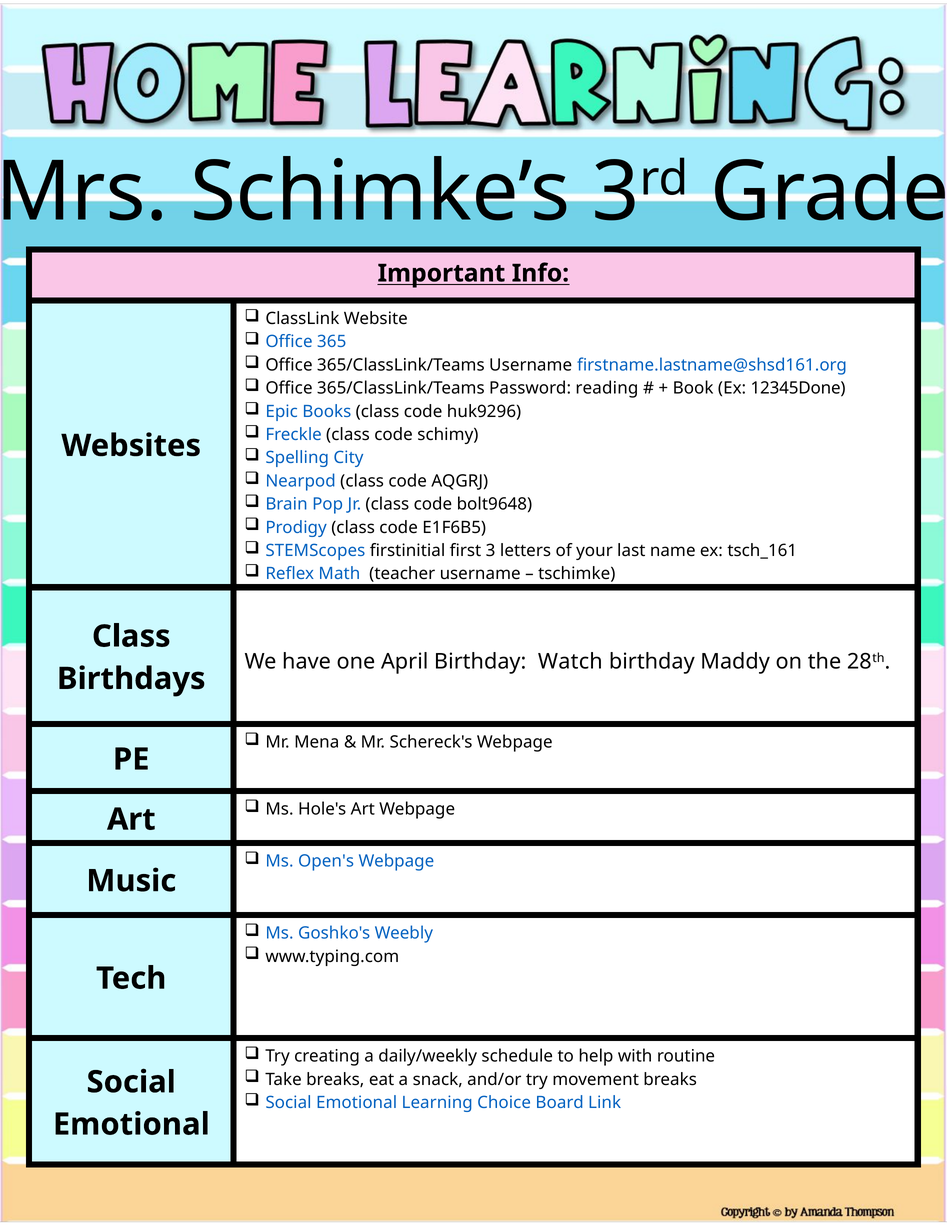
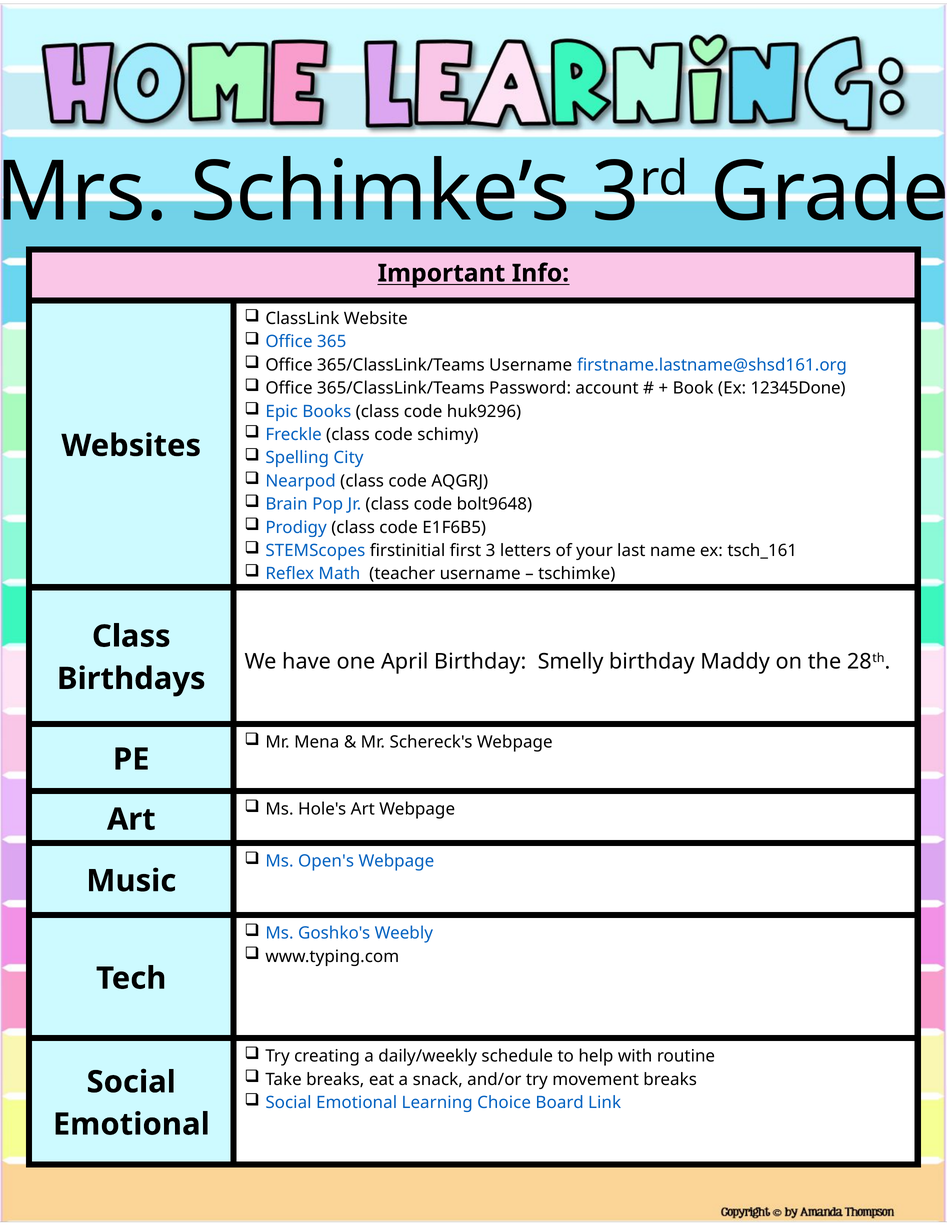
reading: reading -> account (607, 388)
Watch: Watch -> Smelly (571, 662)
